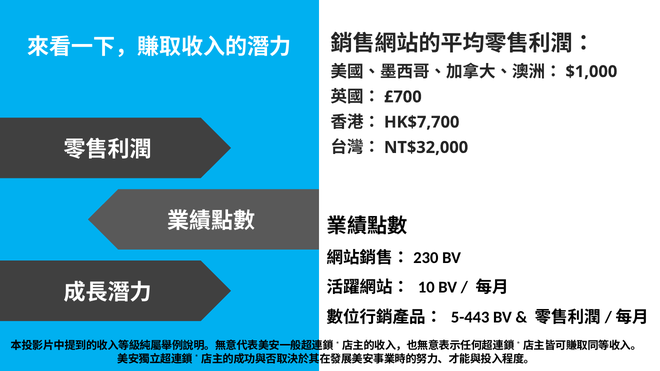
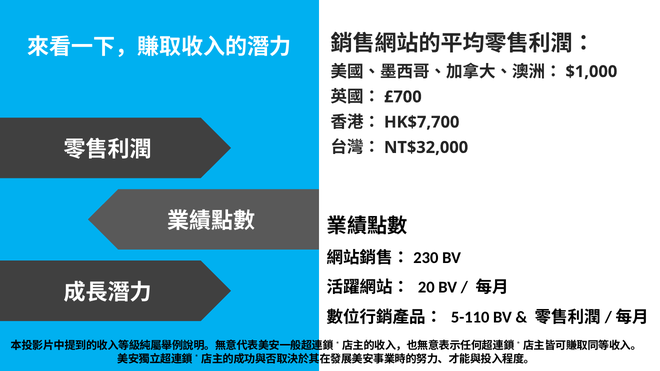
10: 10 -> 20 (426, 288)
5-443: 5-443 -> 5-110 (470, 317)
